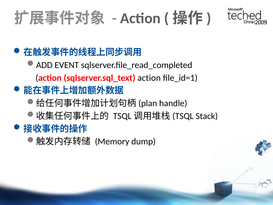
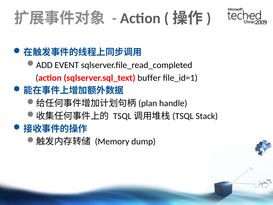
sqlserver.sql_text action: action -> buffer (149, 78)
